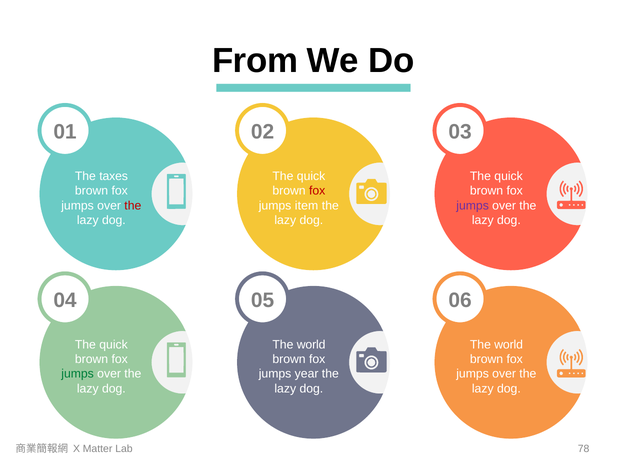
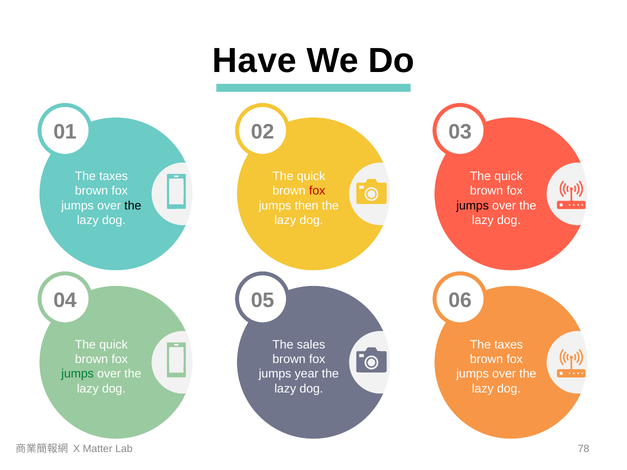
From: From -> Have (255, 61)
the colour: red -> black (133, 206)
item: item -> then (307, 206)
jumps colour: purple -> black (473, 206)
world: world -> sales (311, 345)
world: world -> taxes (509, 345)
